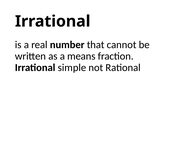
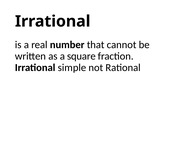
means: means -> square (81, 56)
